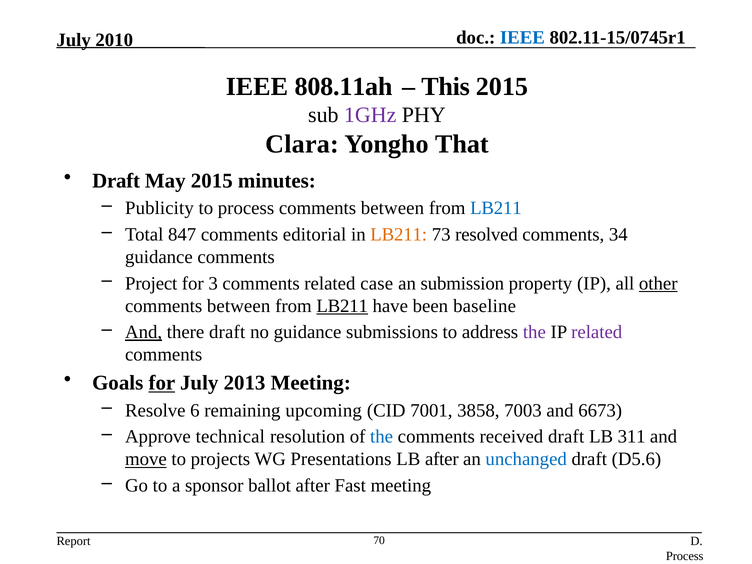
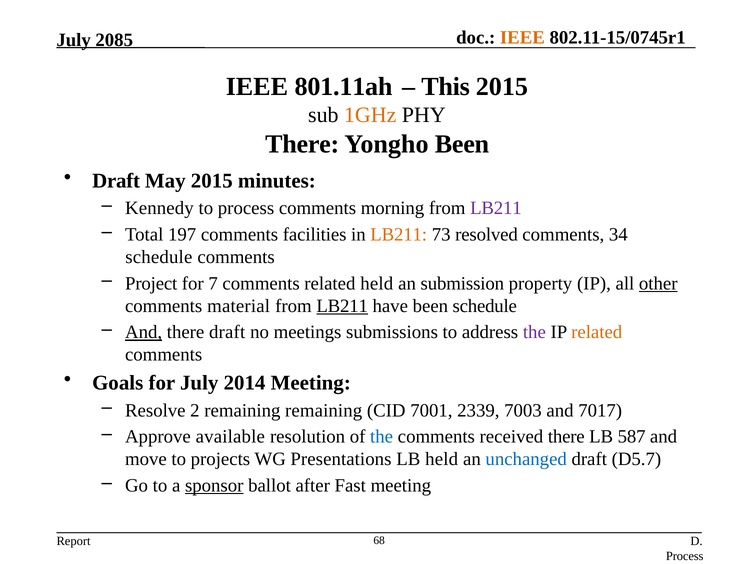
IEEE colour: blue -> orange (522, 38)
2010: 2010 -> 2085 (114, 40)
808.11ah: 808.11ah -> 801.11ah (344, 86)
1GHz colour: purple -> orange (370, 115)
Clara: Clara -> There (302, 144)
Yongho That: That -> Been (462, 144)
Publicity: Publicity -> Kennedy (159, 208)
between: between -> morning (393, 208)
LB211 colour: blue -> purple (496, 208)
847: 847 -> 197 (182, 234)
editorial: editorial -> facilities (315, 234)
guidance: guidance -> schedule (159, 257)
3: 3 -> 7 (213, 283)
related case: case -> held (377, 283)
between: between -> material (239, 306)
been baseline: baseline -> schedule (485, 306)
no guidance: guidance -> meetings (308, 332)
related colour: purple -> orange (597, 332)
for underline: present -> none (162, 383)
2013: 2013 -> 2014 (245, 383)
6: 6 -> 2 (195, 410)
remaining upcoming: upcoming -> remaining (324, 410)
3858: 3858 -> 2339 (478, 410)
6673: 6673 -> 7017 (600, 410)
technical: technical -> available (230, 437)
received draft: draft -> there (566, 437)
311: 311 -> 587 (632, 437)
move underline: present -> none (146, 459)
LB after: after -> held (442, 459)
D5.6: D5.6 -> D5.7 (636, 459)
sponsor underline: none -> present (214, 486)
70: 70 -> 68 (379, 540)
